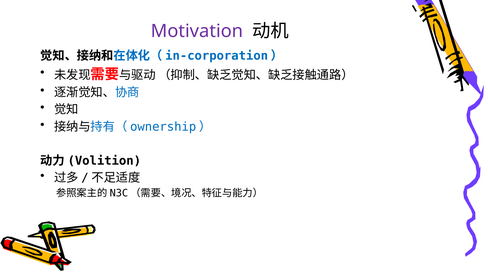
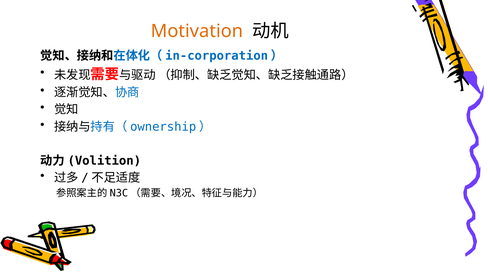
Motivation colour: purple -> orange (197, 31)
